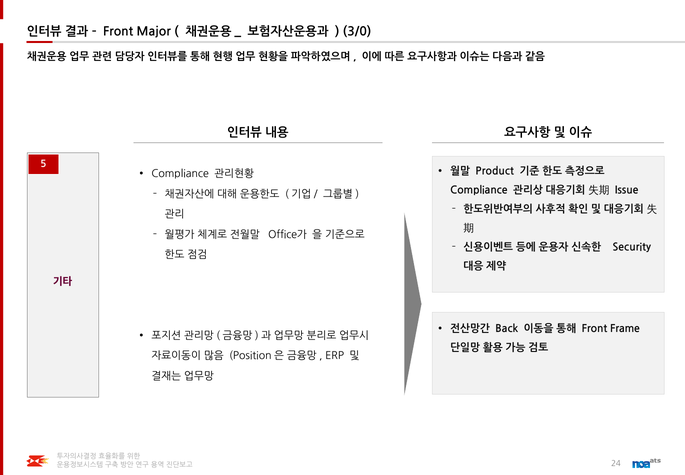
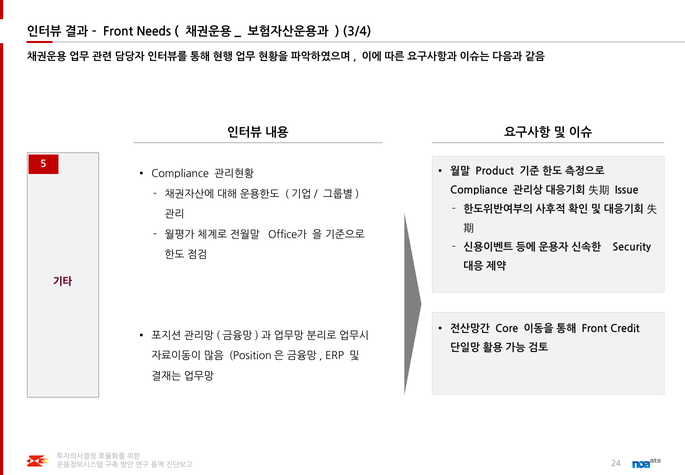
Major: Major -> Needs (154, 32)
3/0: 3/0 -> 3/4 (357, 32)
Back: Back -> Core (507, 328)
Frame: Frame -> Credit (625, 328)
